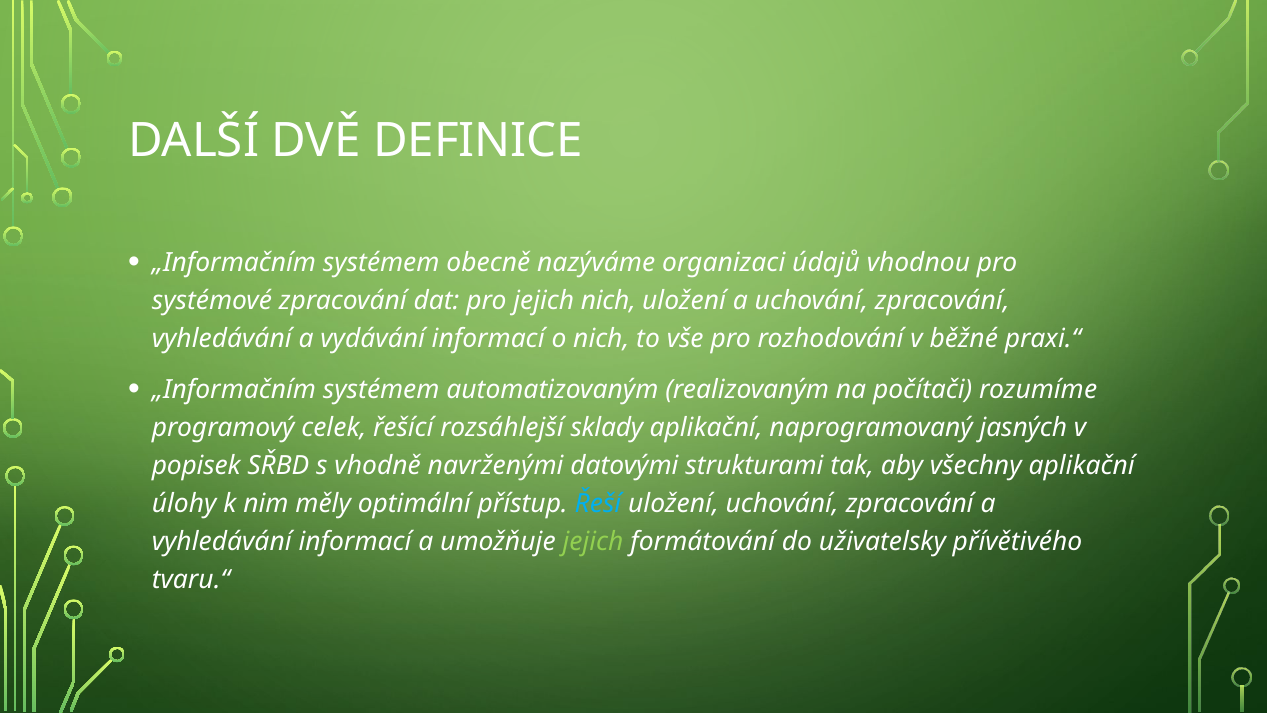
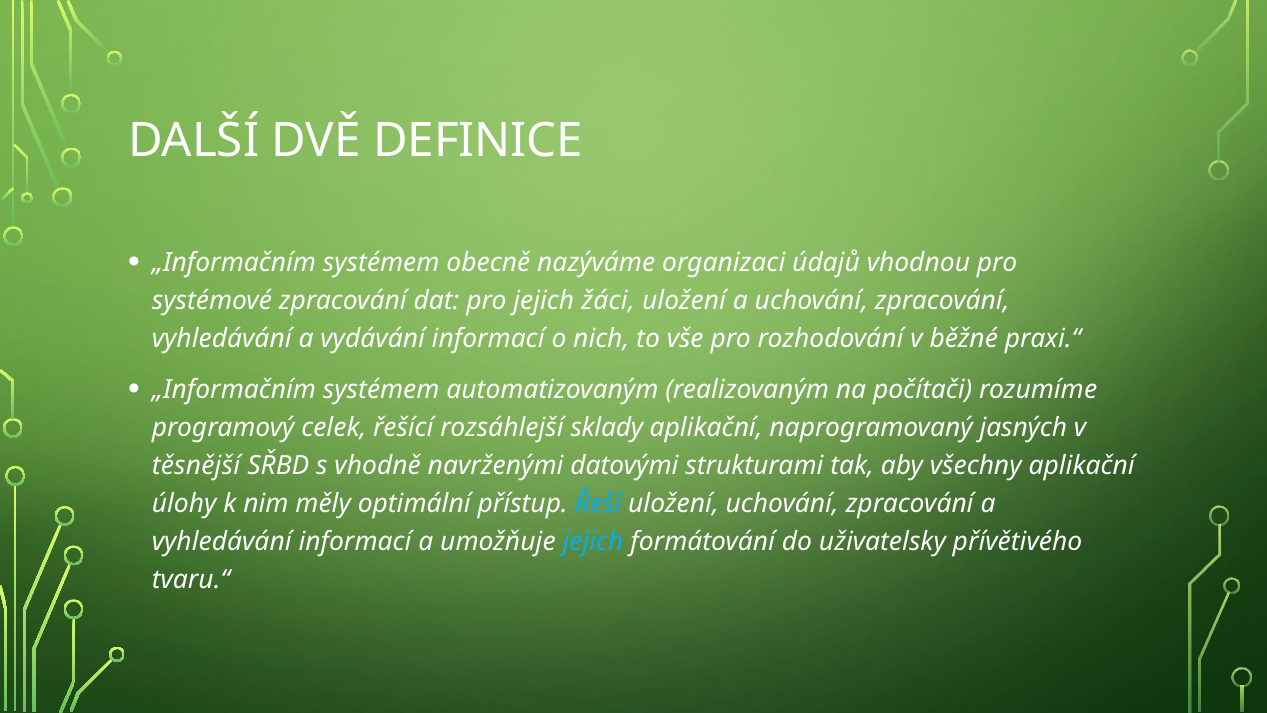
jejich nich: nich -> žáci (608, 301)
popisek: popisek -> těsnější (196, 466)
jejich colour: light green -> light blue (593, 542)
